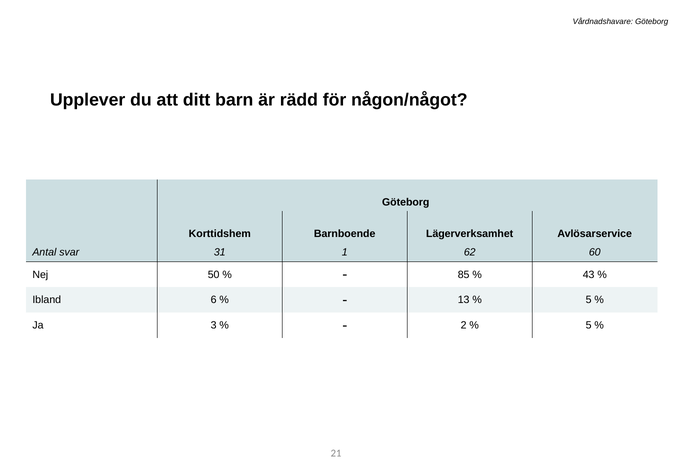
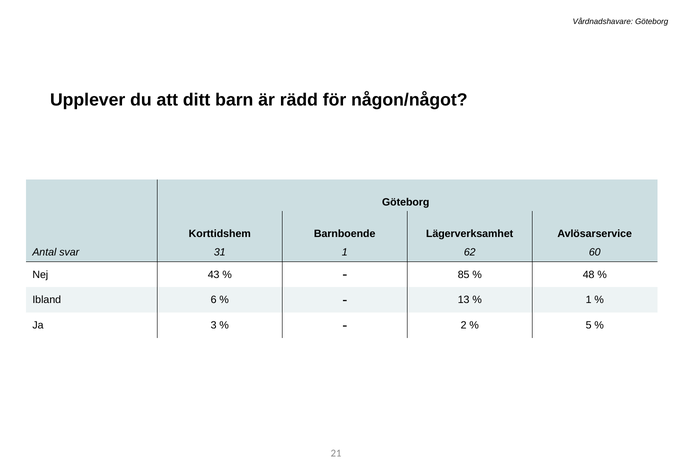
50: 50 -> 43 (214, 275)
43: 43 -> 48 (589, 275)
5: 5 -> 1 (589, 300)
